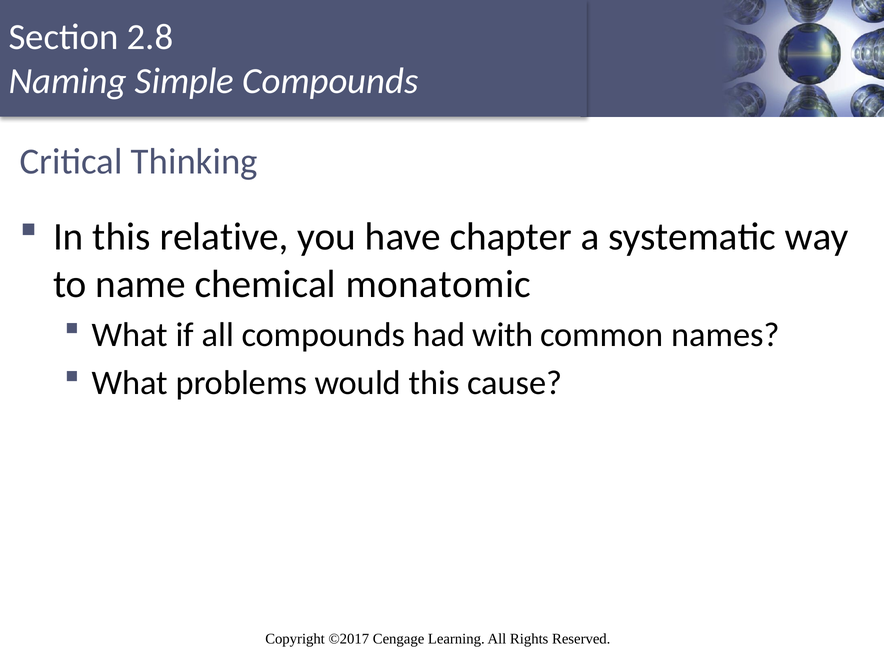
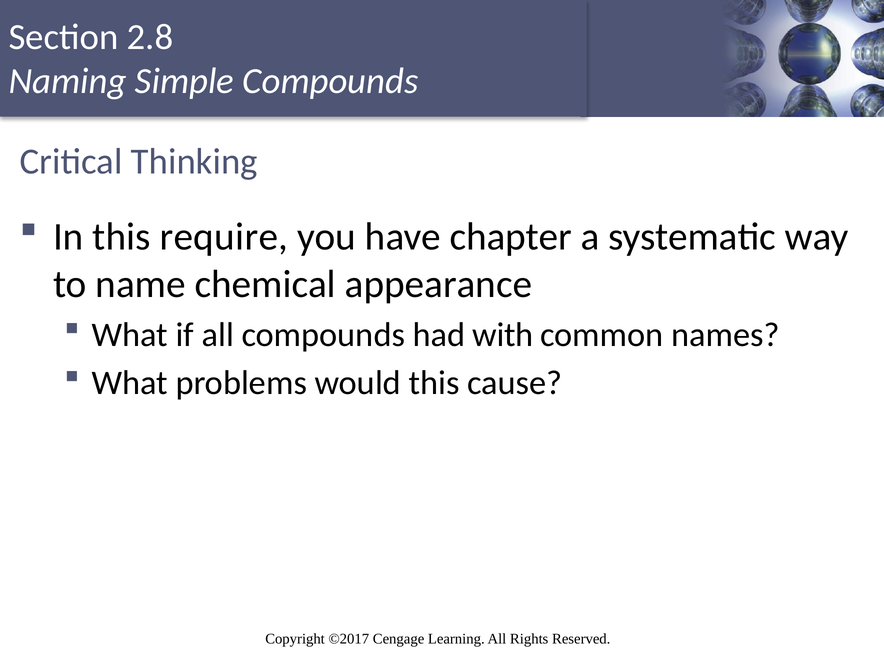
relative: relative -> require (224, 237)
monatomic: monatomic -> appearance (439, 284)
